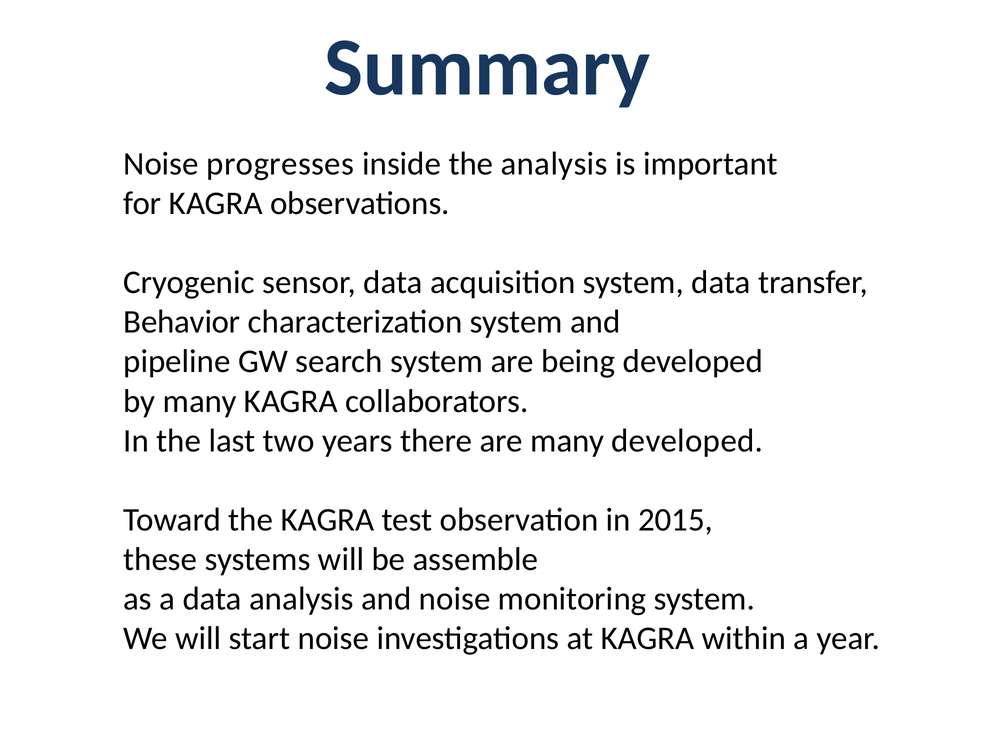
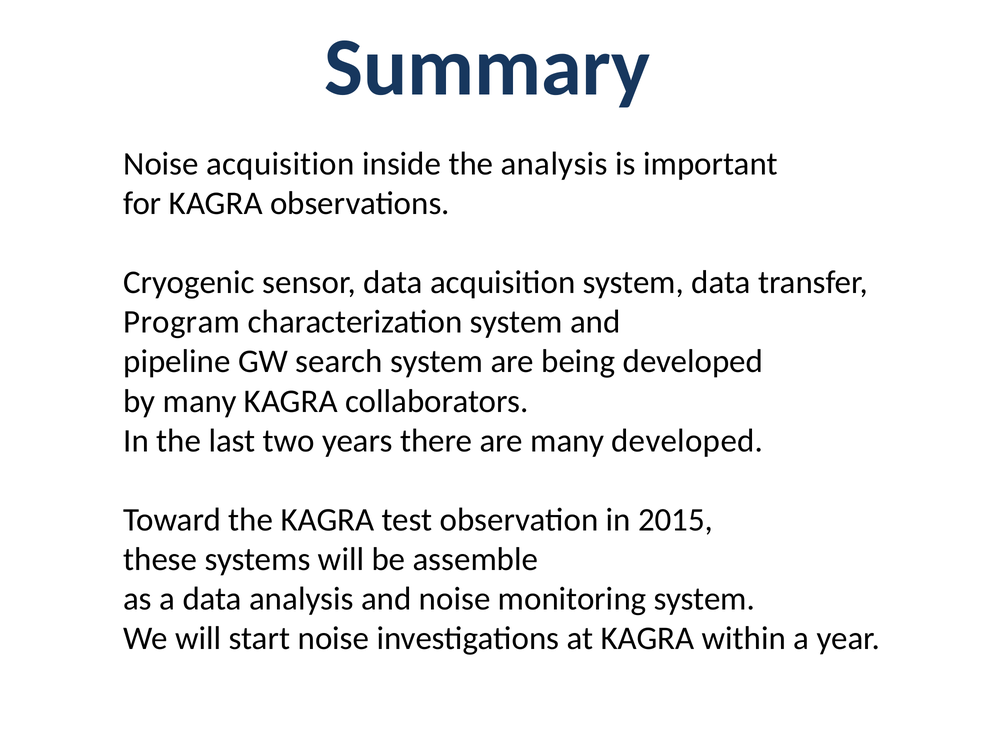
Noise progresses: progresses -> acquisition (280, 164)
Behavior: Behavior -> Program (182, 322)
